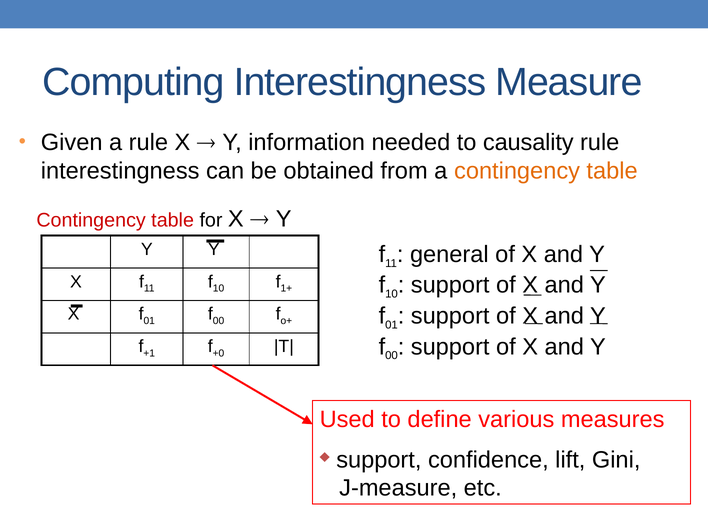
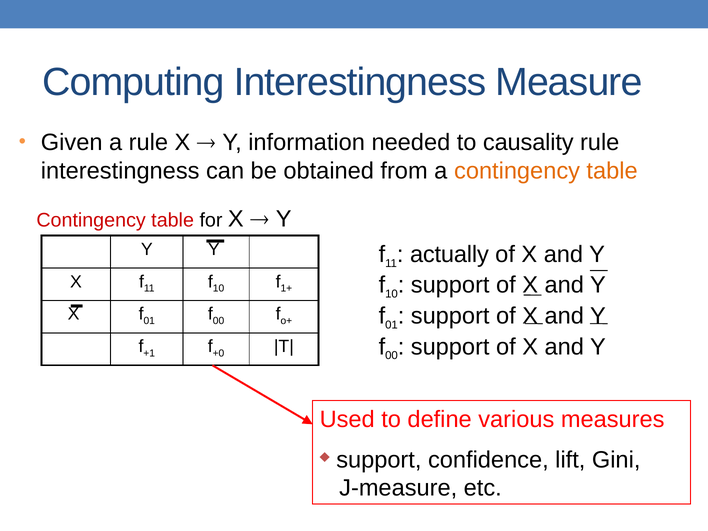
general: general -> actually (449, 254)
